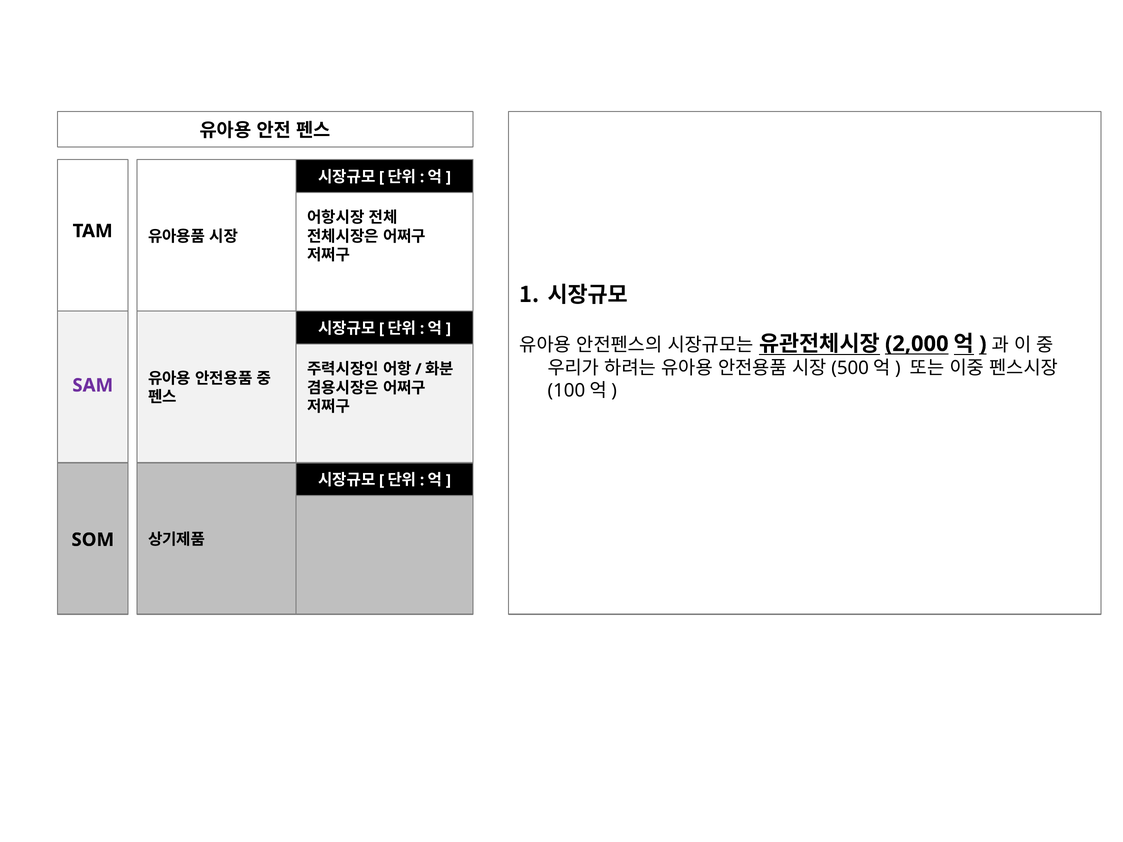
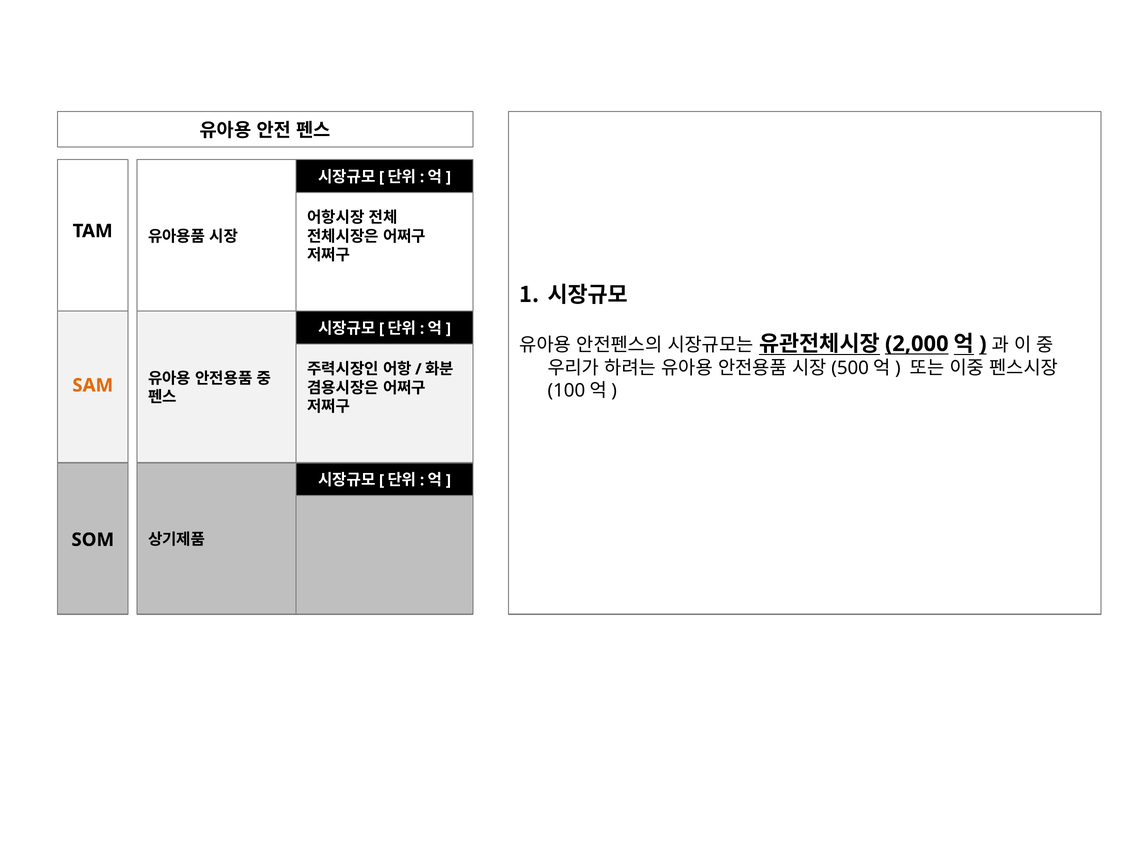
SAM colour: purple -> orange (93, 385)
